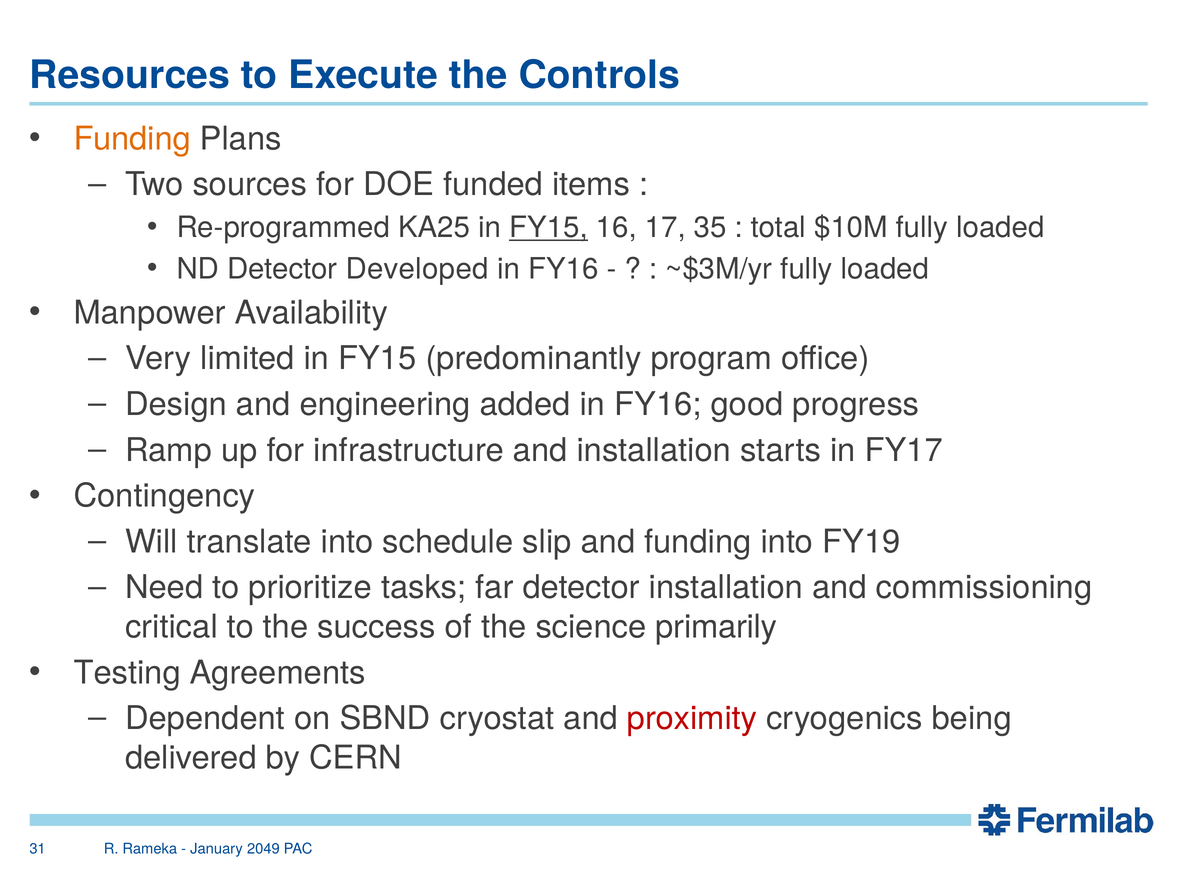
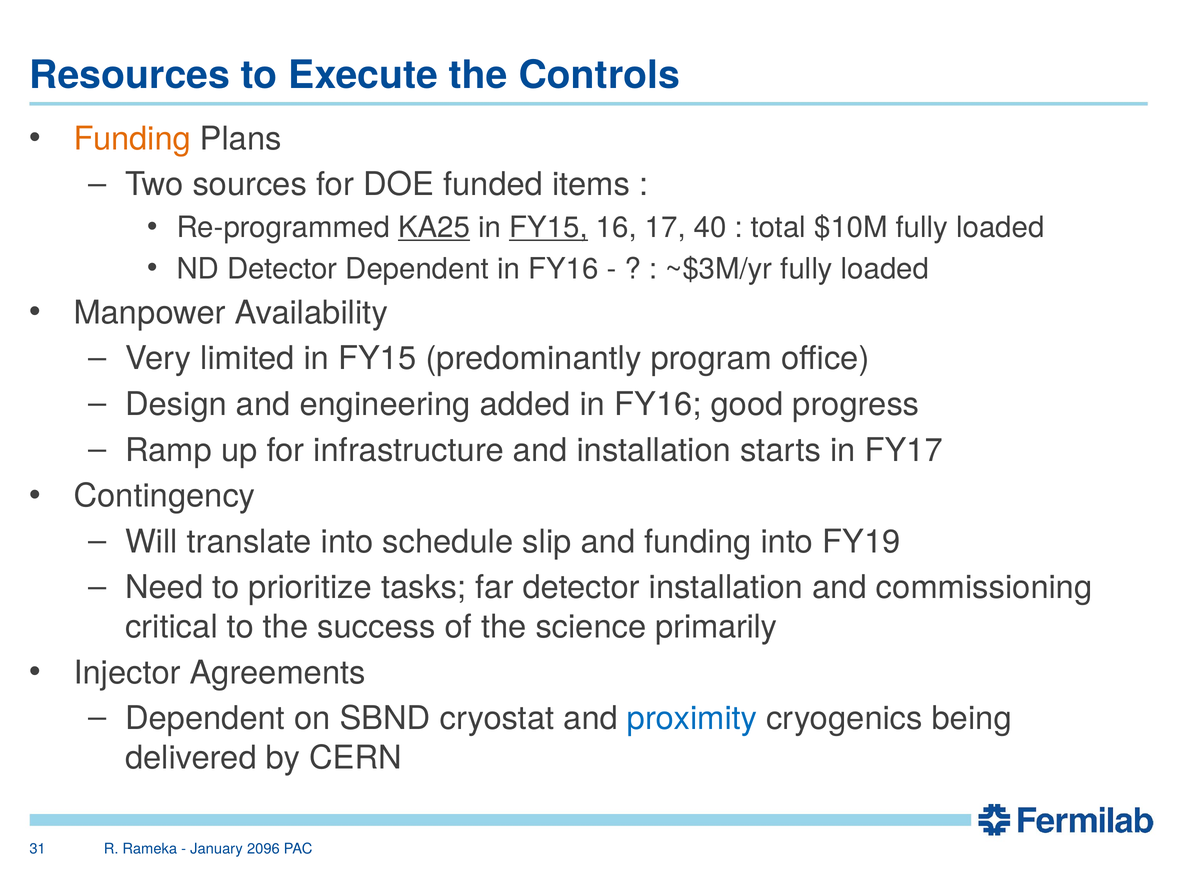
KA25 underline: none -> present (434, 228)
35: 35 -> 40 (710, 228)
Detector Developed: Developed -> Dependent (417, 269)
Testing: Testing -> Injector (127, 673)
proximity colour: red -> blue (692, 718)
2049: 2049 -> 2096 (263, 849)
